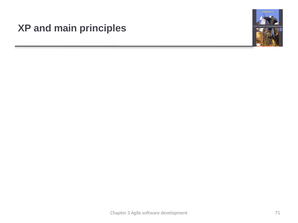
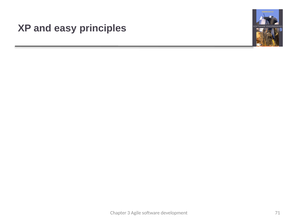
main: main -> easy (65, 28)
